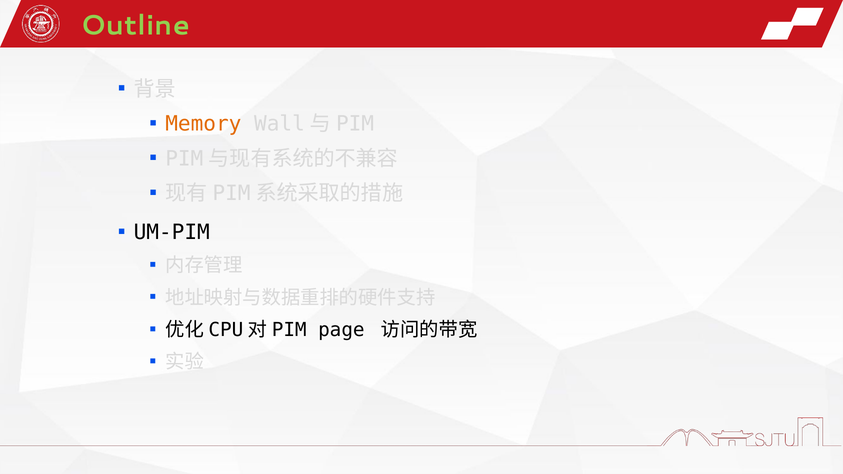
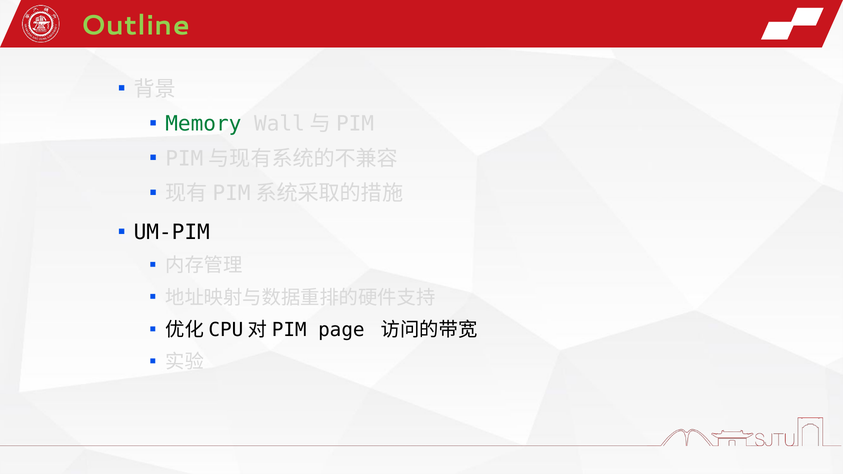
Memory colour: orange -> green (203, 124)
